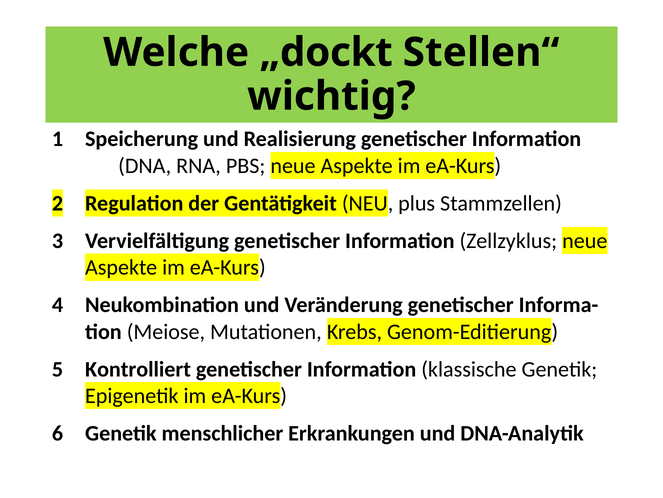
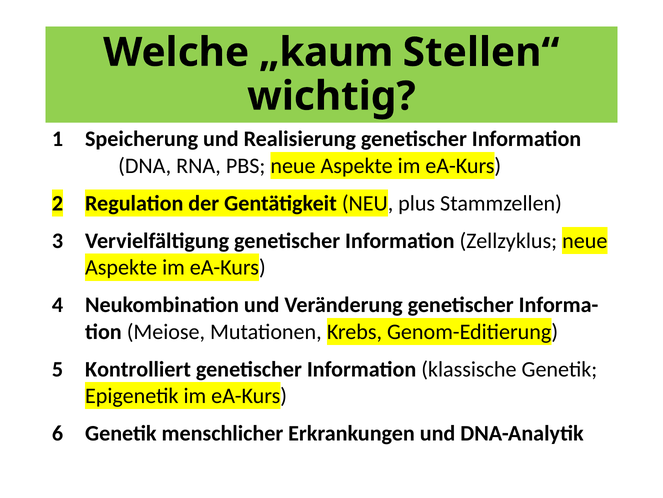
„dockt: „dockt -> „kaum (326, 52)
